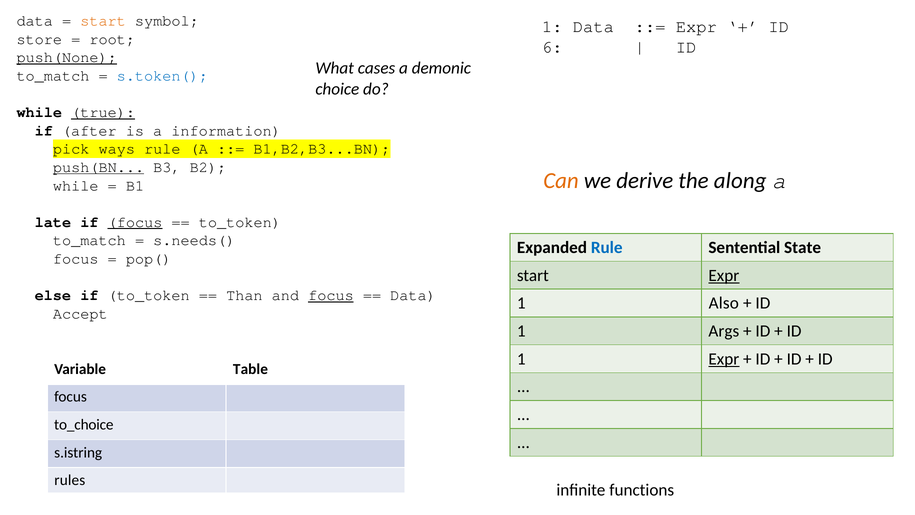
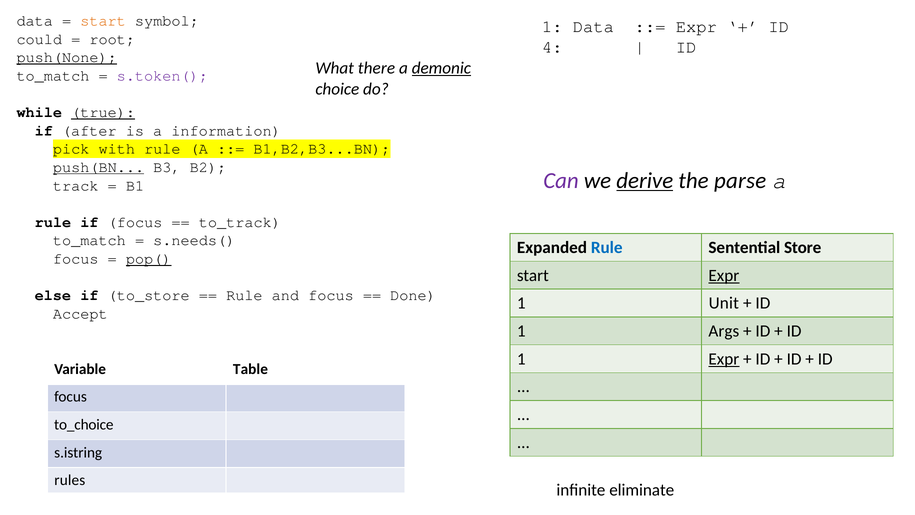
store: store -> could (39, 39)
6: 6 -> 4 (552, 47)
cases: cases -> there (376, 68)
demonic underline: none -> present (441, 68)
s.token( colour: blue -> purple (162, 76)
ways: ways -> with (117, 149)
Can colour: orange -> purple (561, 181)
derive underline: none -> present (645, 181)
along: along -> parse (740, 181)
while: while -> track (76, 185)
late: late -> rule (53, 222)
focus underline: present -> none (135, 222)
to_token: to_token -> to_track (240, 222)
State: State -> Store (803, 247)
pop( underline: none -> present (149, 259)
if to_token: to_token -> to_store (149, 295)
Than: Than -> Rule (244, 295)
focus underline: present -> none (331, 295)
Data: Data -> Done (413, 295)
Also: Also -> Unit (724, 303)
functions: functions -> eliminate (642, 490)
